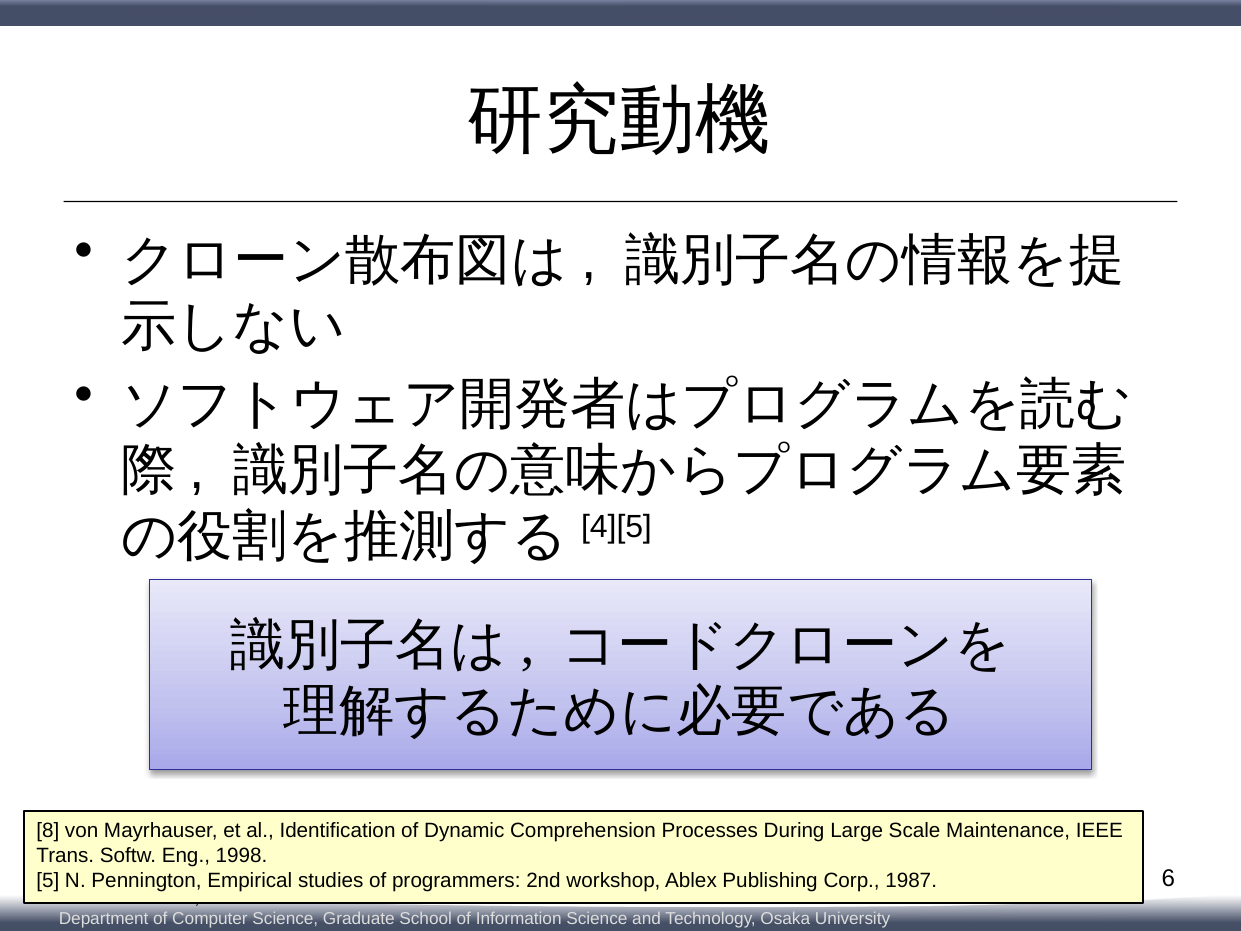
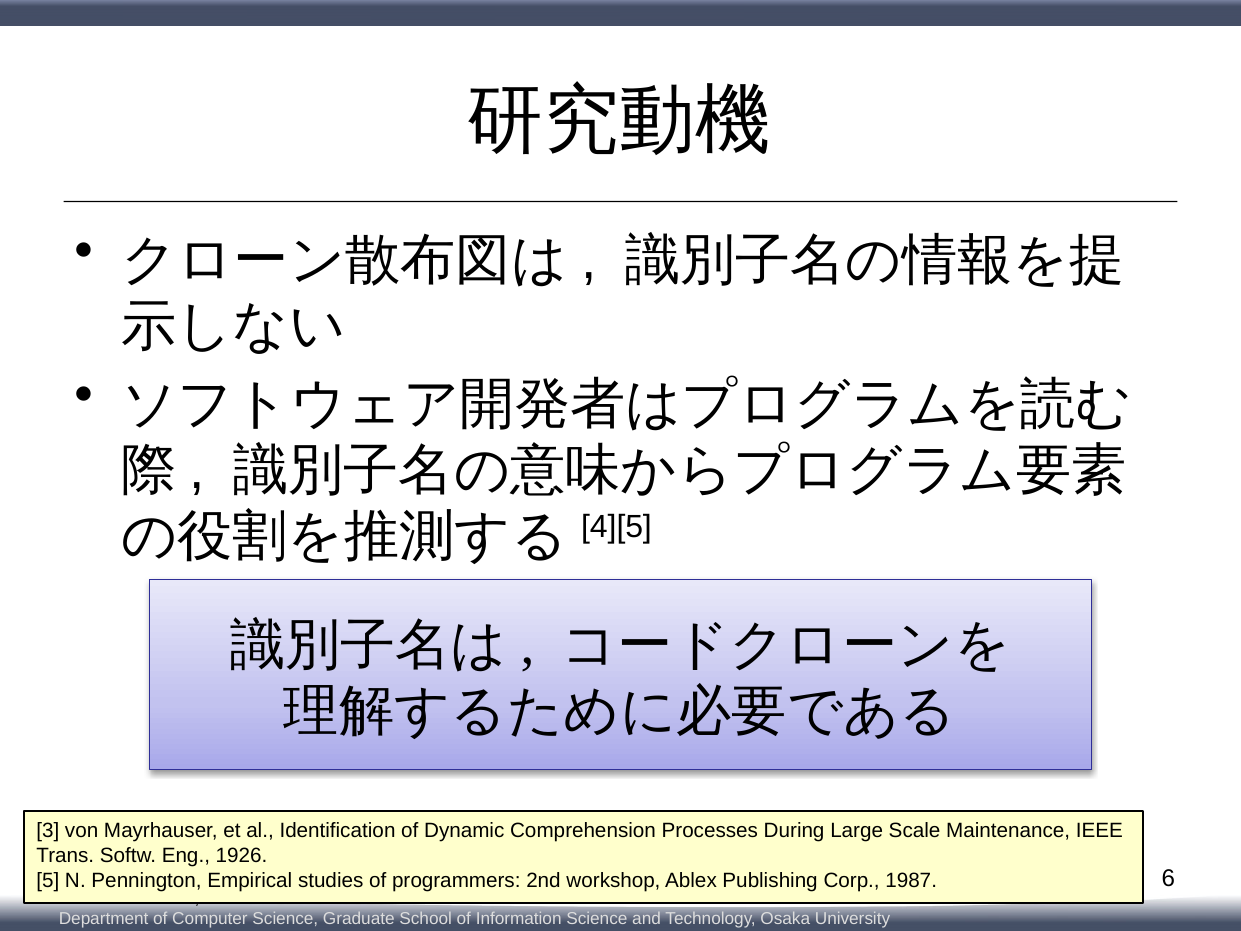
8: 8 -> 3 (48, 831)
1998: 1998 -> 1926 (242, 855)
